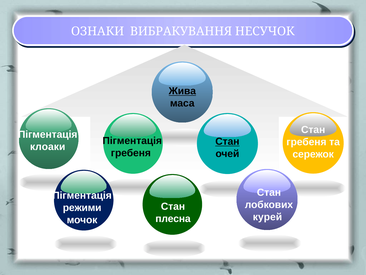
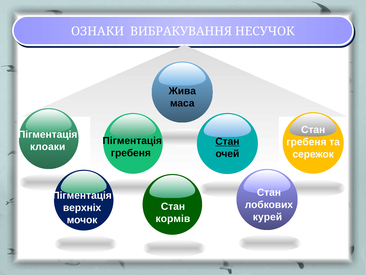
Жива underline: present -> none (182, 91)
режими: режими -> верхніх (82, 207)
плесна: плесна -> кормів (173, 218)
